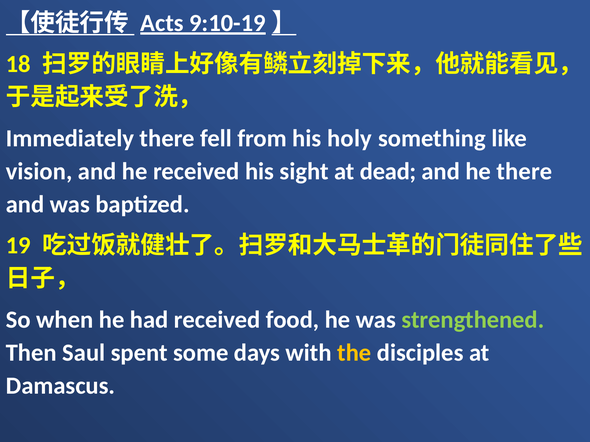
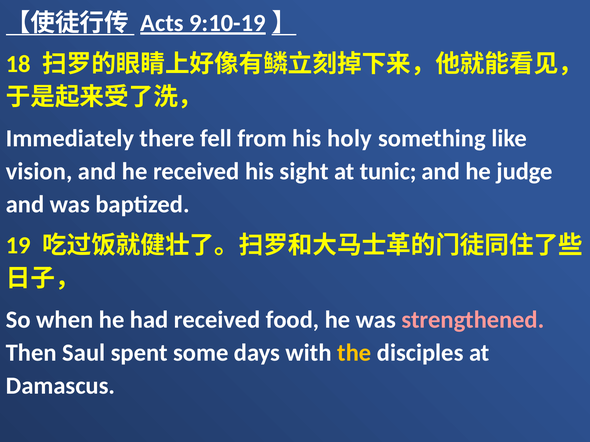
dead: dead -> tunic (388, 171)
he there: there -> judge (525, 171)
strengthened colour: light green -> pink (473, 320)
